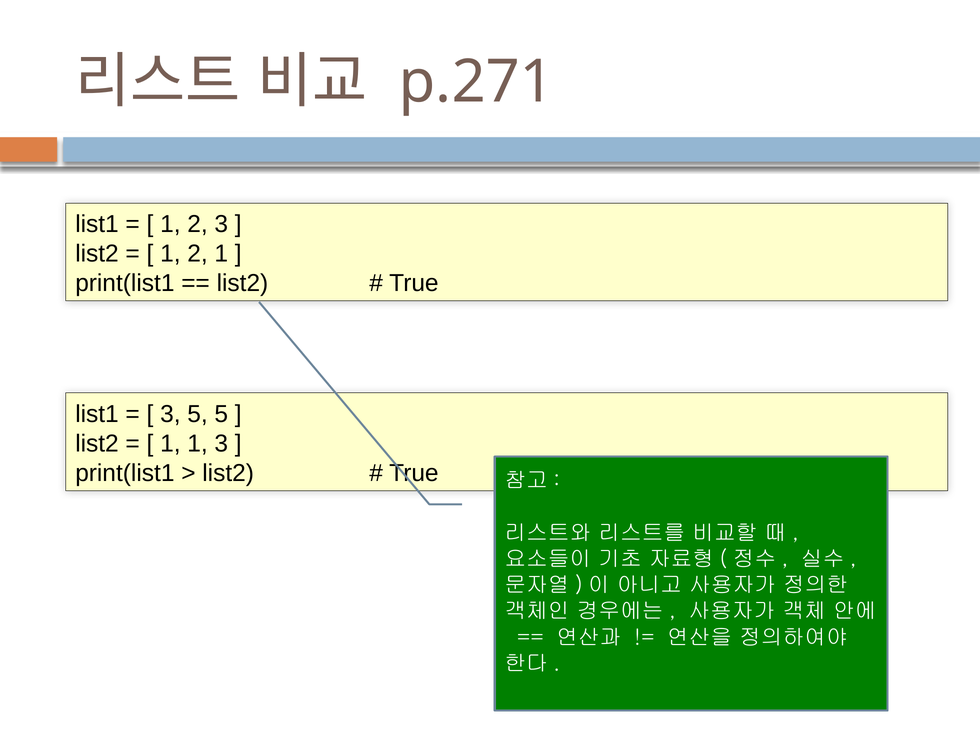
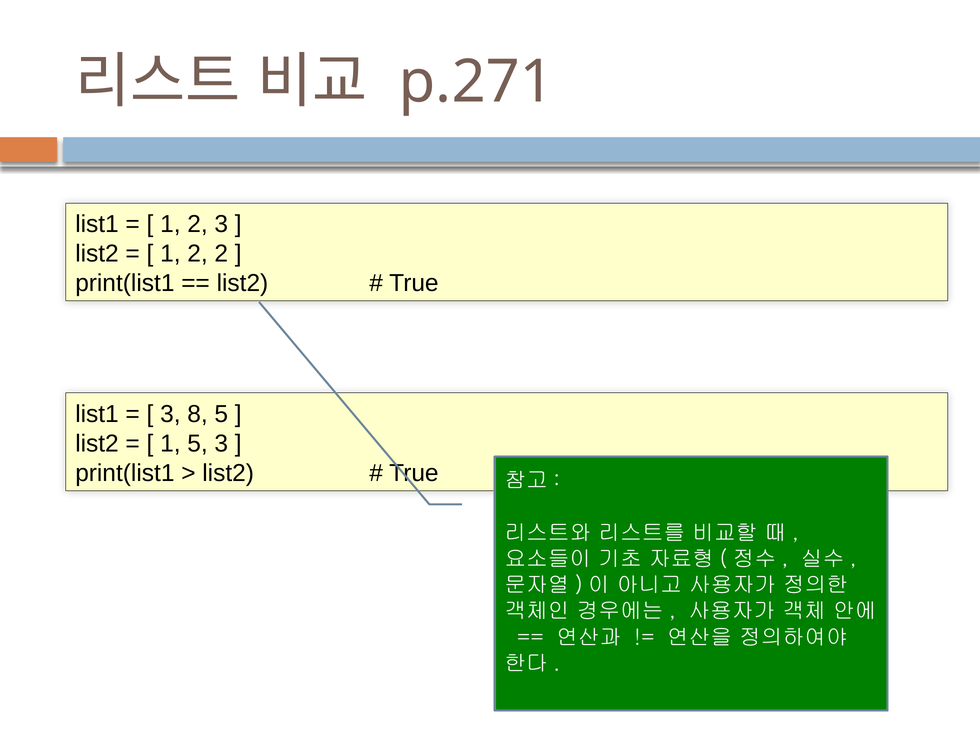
2 1: 1 -> 2 (221, 254)
3 5: 5 -> 8 (197, 414)
1 1: 1 -> 5 (197, 444)
